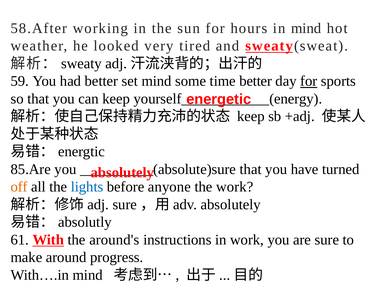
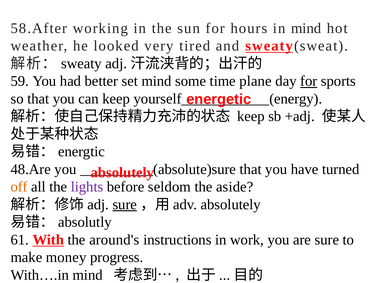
time better: better -> plane (256, 81)
85.Are: 85.Are -> 48.Are (31, 169)
lights colour: blue -> purple (87, 187)
anyone: anyone -> seldom (169, 187)
the work: work -> aside (235, 187)
sure underline: none -> present (125, 204)
around: around -> money (66, 257)
